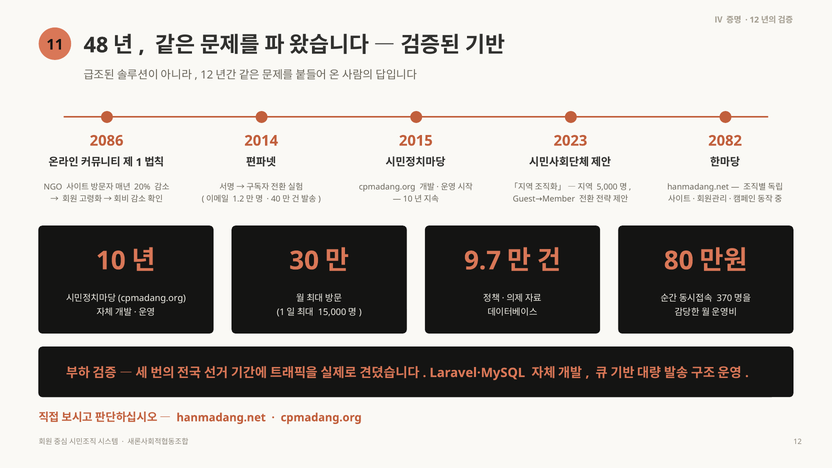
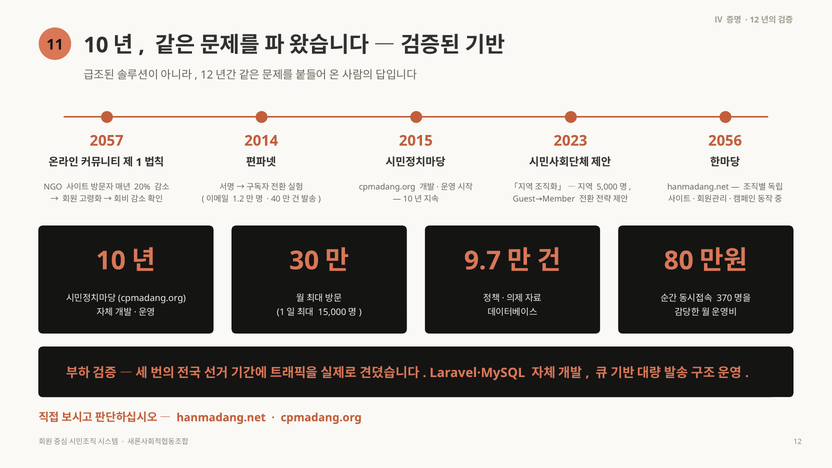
11 48: 48 -> 10 (96, 45)
2086: 2086 -> 2057 (107, 141)
2082: 2082 -> 2056 (725, 141)
